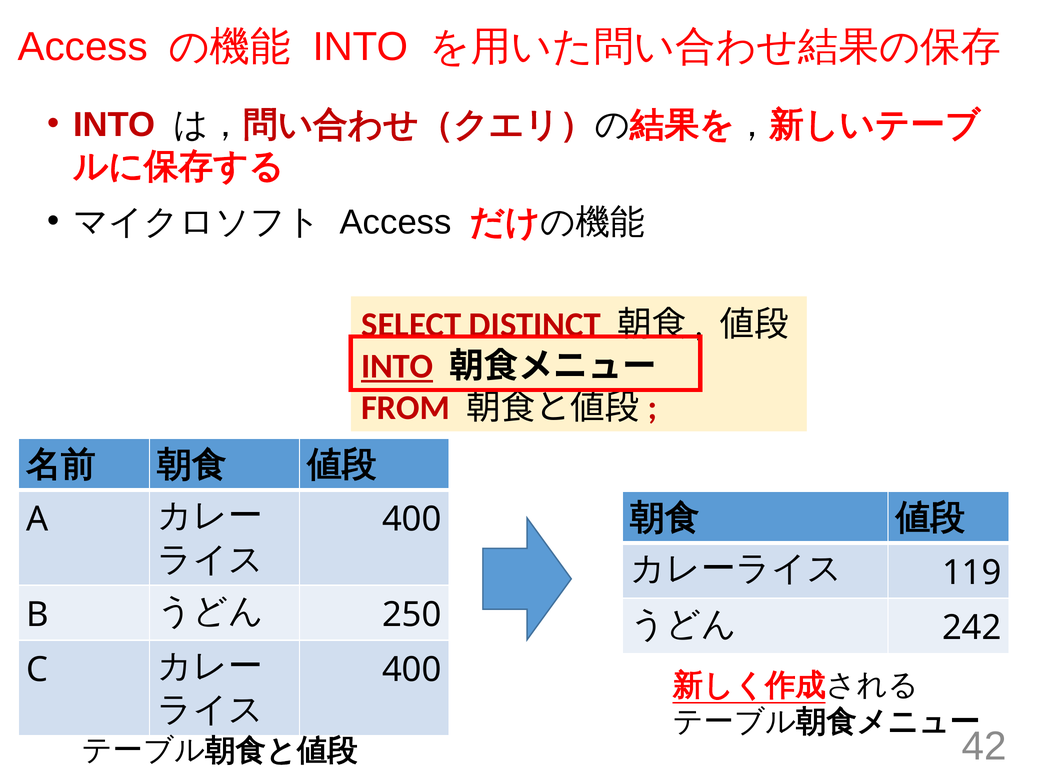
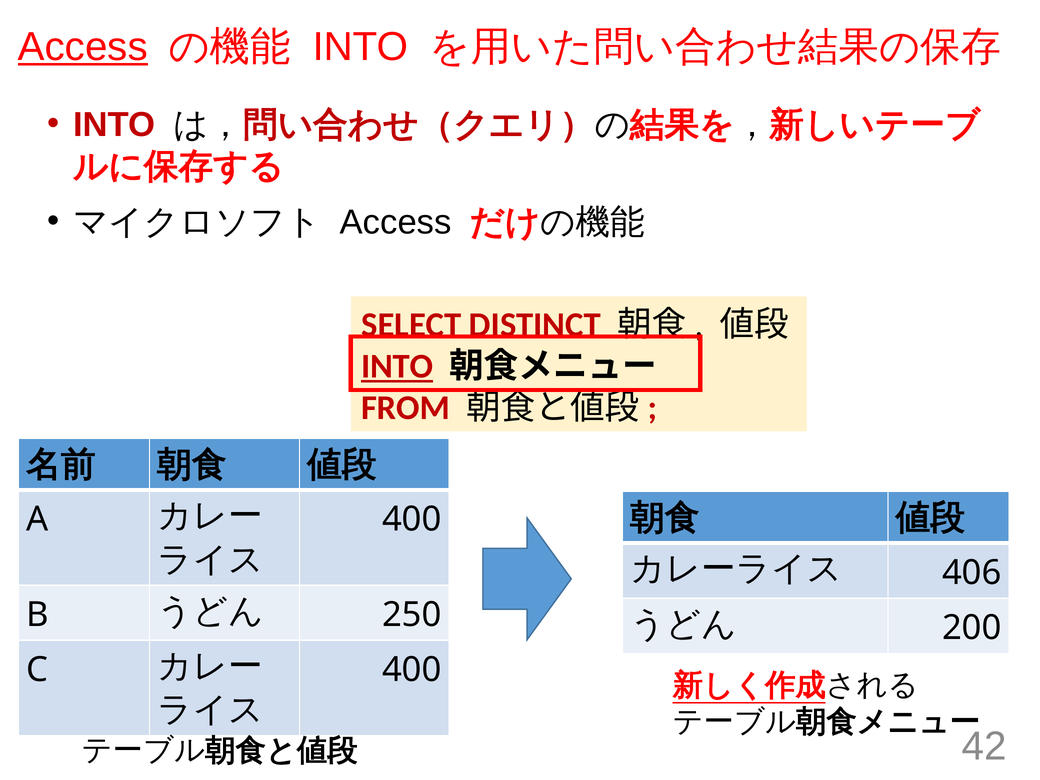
Access underline: none -> present (83, 47)
119: 119 -> 406 (972, 573)
242: 242 -> 200 (972, 628)
